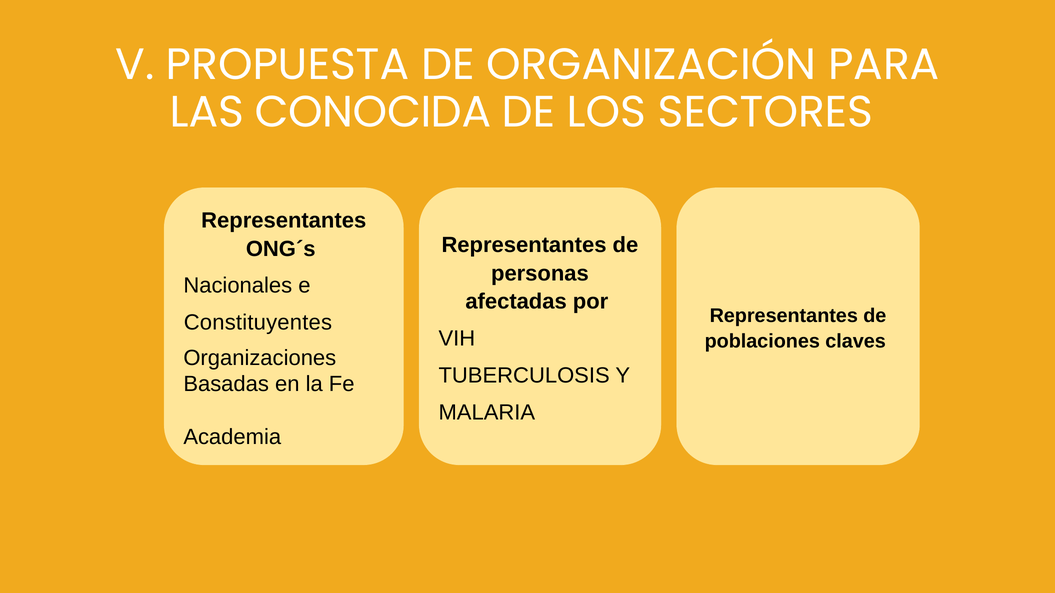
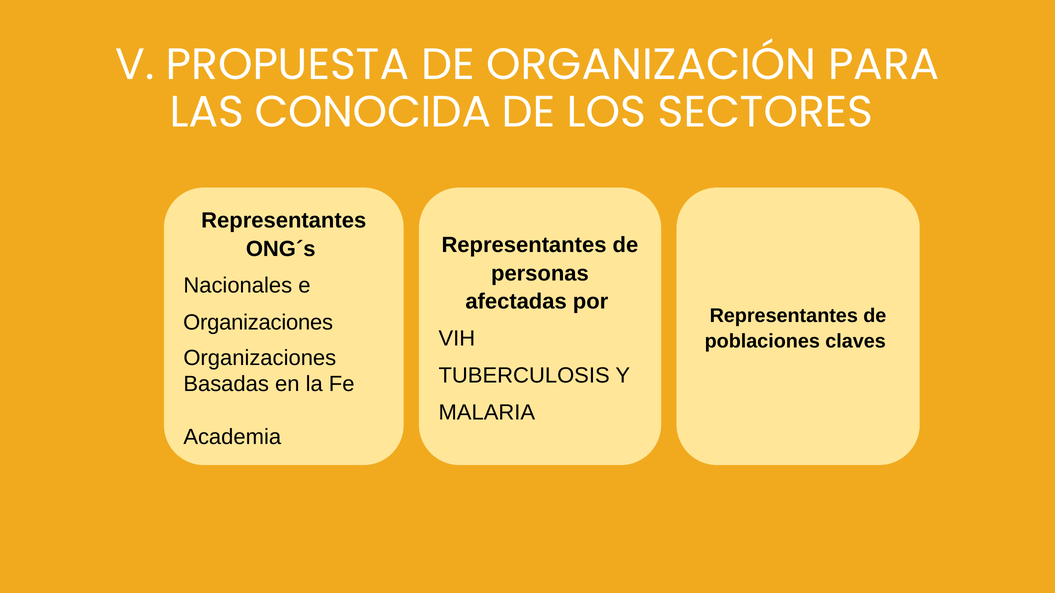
Constituyentes: Constituyentes -> Organizaciones (258, 323)
